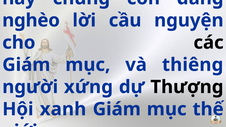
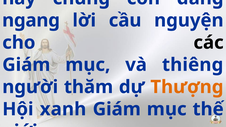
nghèo: nghèo -> ngang (31, 20)
xứng: xứng -> thăm (89, 87)
Thượng colour: black -> orange (187, 87)
